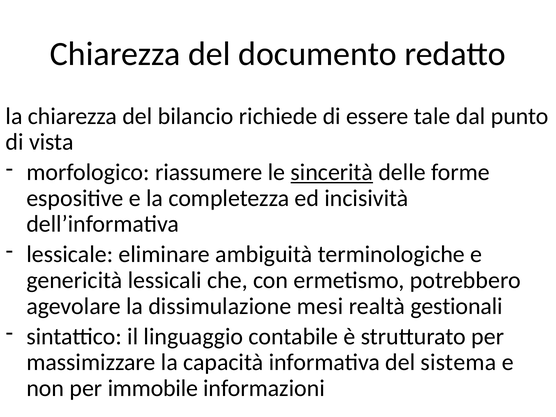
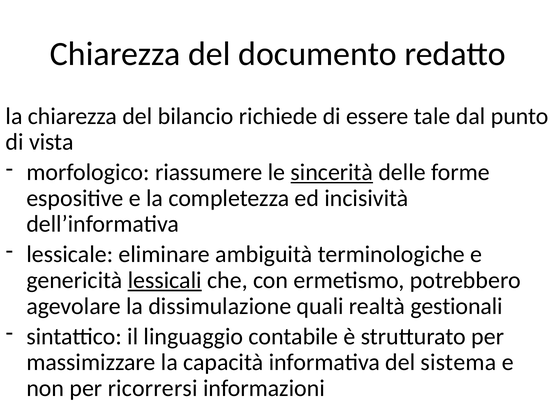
lessicali underline: none -> present (165, 280)
mesi: mesi -> quali (320, 306)
immobile: immobile -> ricorrersi (153, 388)
